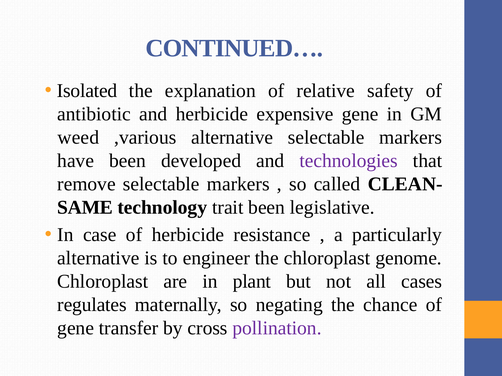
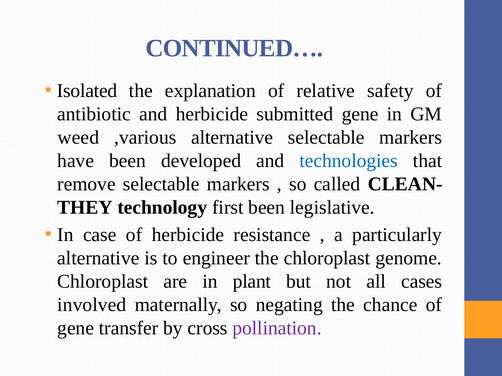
expensive: expensive -> submitted (295, 114)
technologies colour: purple -> blue (349, 161)
SAME: SAME -> THEY (85, 208)
trait: trait -> first (228, 208)
regulates: regulates -> involved (92, 305)
